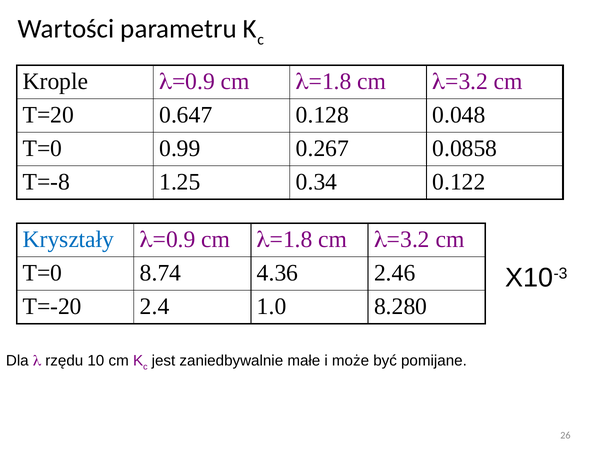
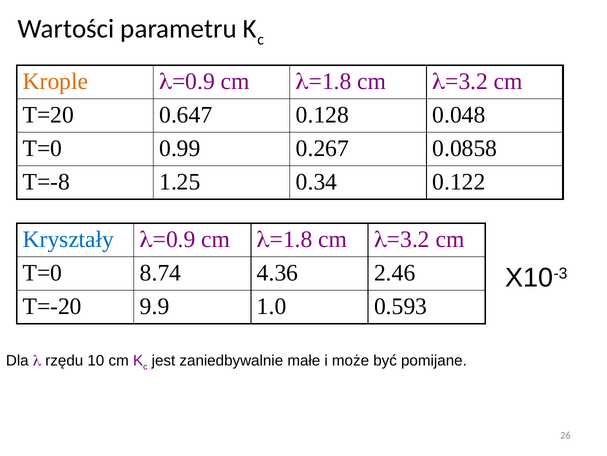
Krople colour: black -> orange (55, 81)
2.4: 2.4 -> 9.9 (155, 306)
8.280: 8.280 -> 0.593 (401, 306)
